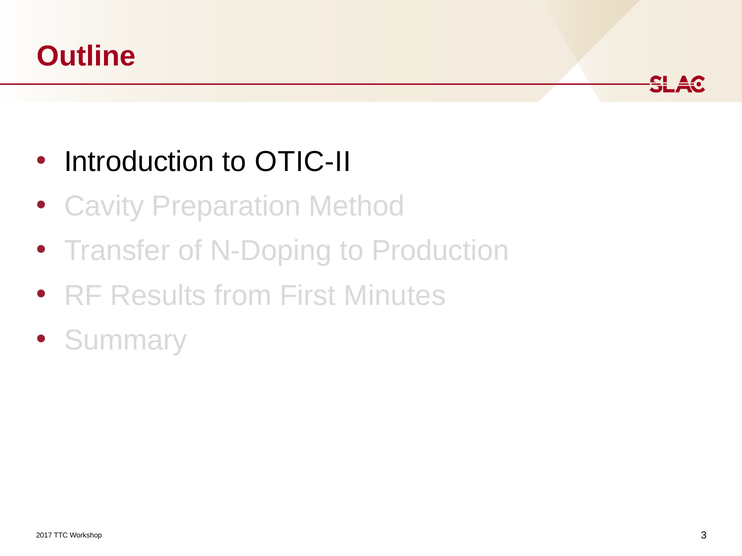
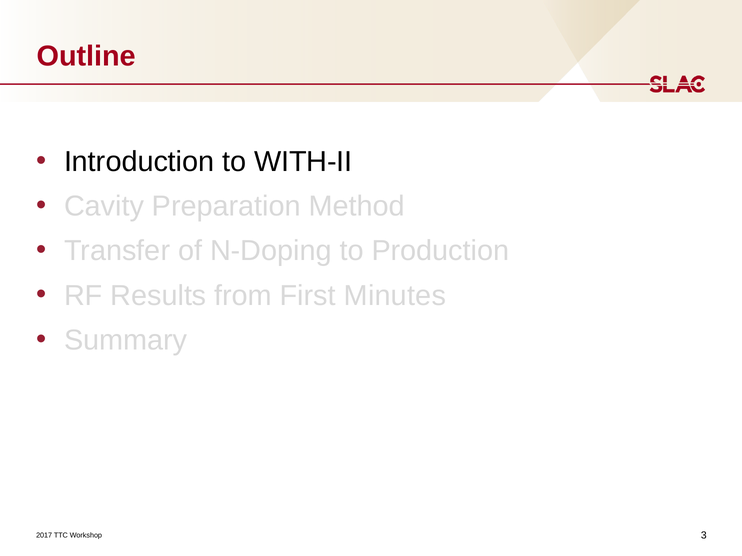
OTIC-II: OTIC-II -> WITH-II (303, 162)
